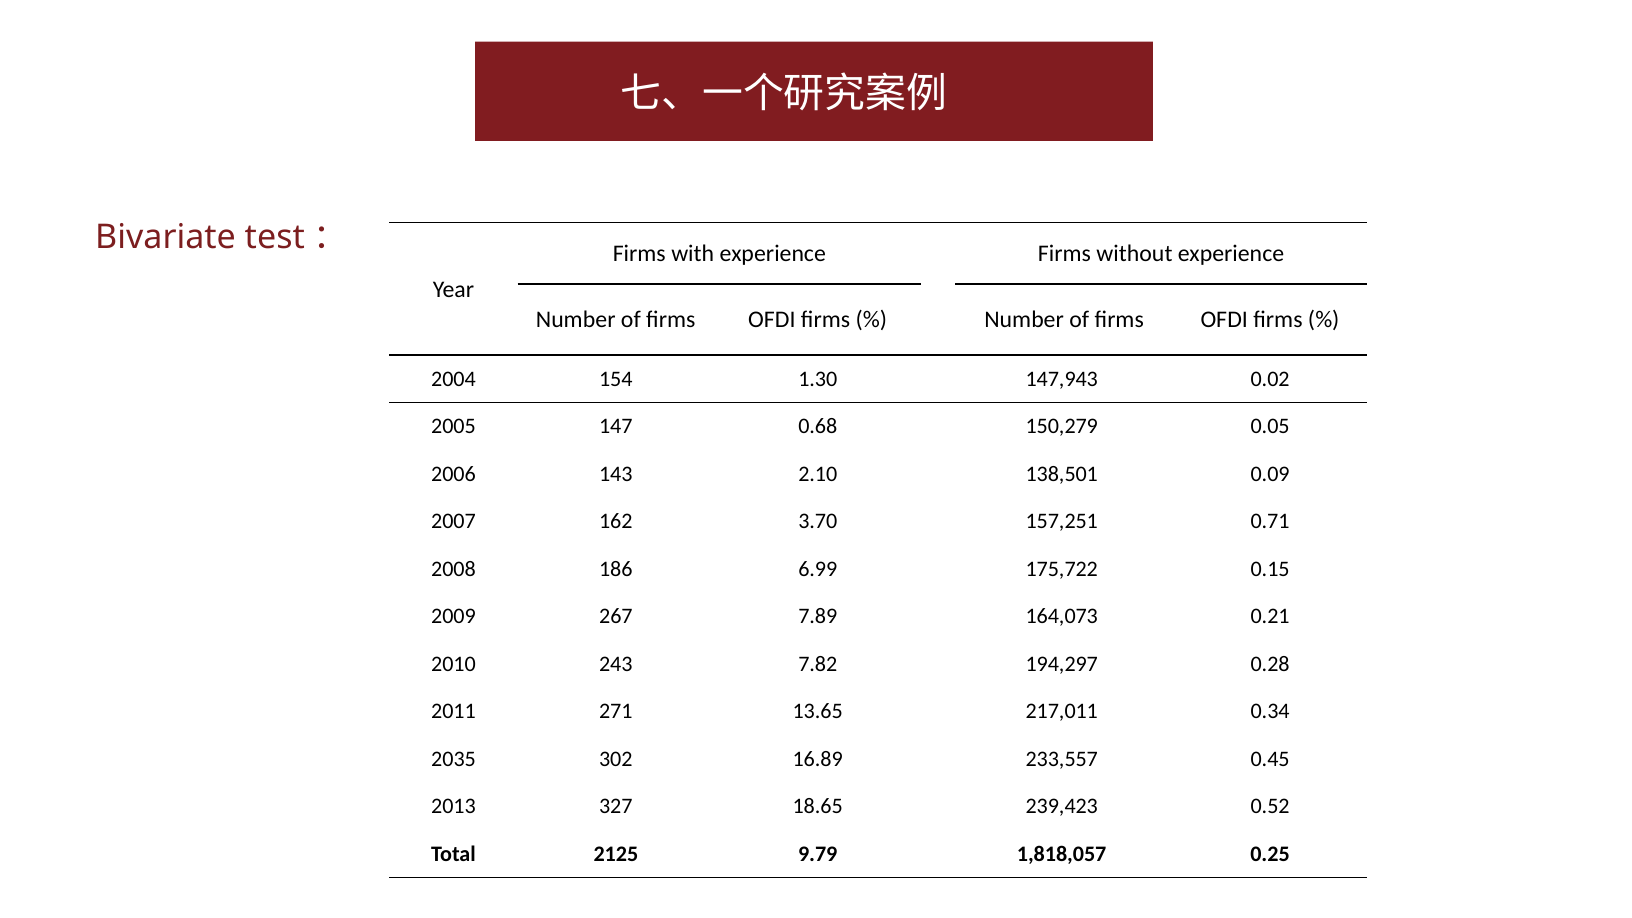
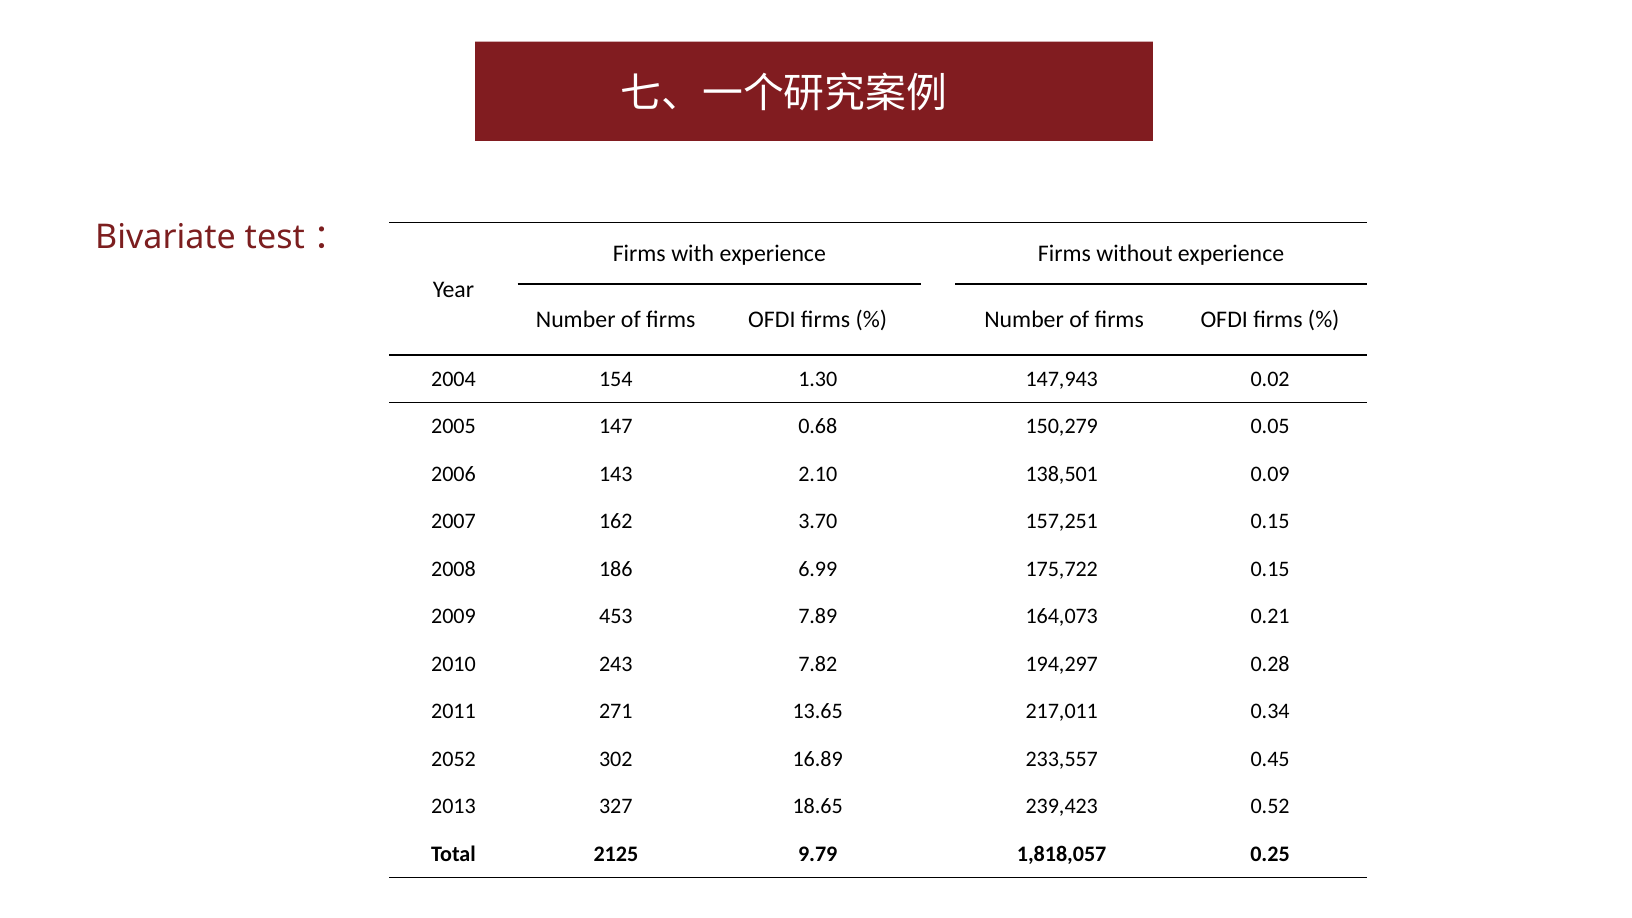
157,251 0.71: 0.71 -> 0.15 (1270, 521)
267: 267 -> 453 (616, 616)
2035: 2035 -> 2052 (454, 759)
